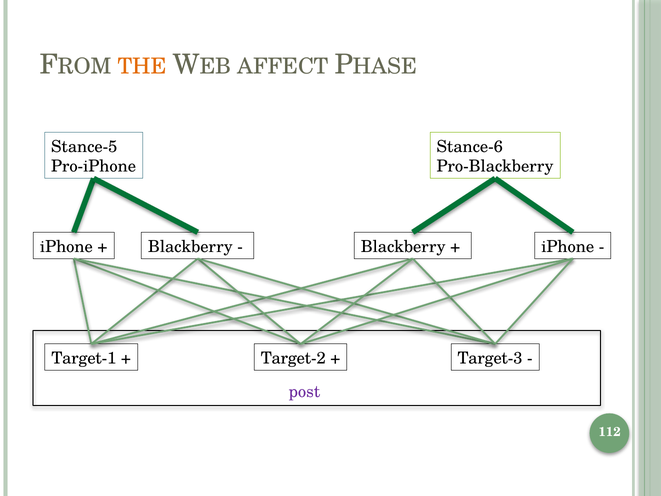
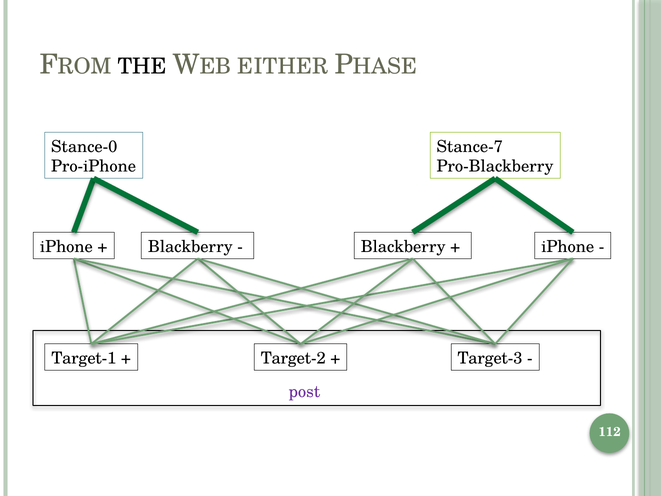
THE colour: orange -> black (142, 67)
AFFECT: AFFECT -> EITHER (283, 67)
Stance-5: Stance-5 -> Stance-0 (84, 146)
Stance-6: Stance-6 -> Stance-7 (470, 146)
